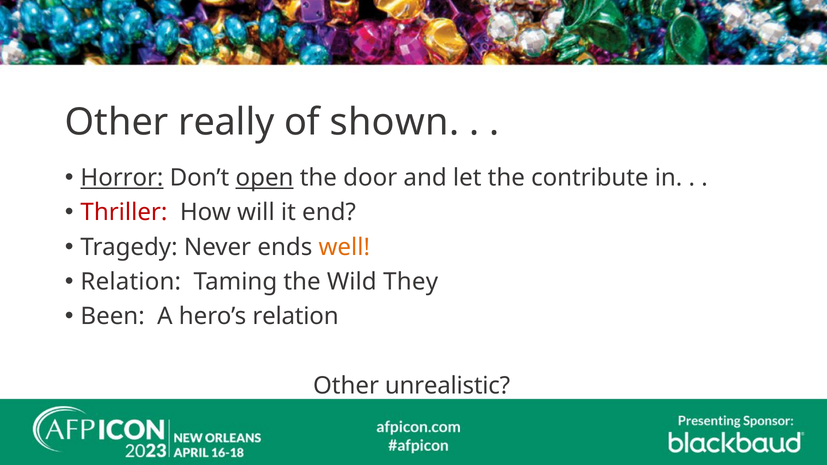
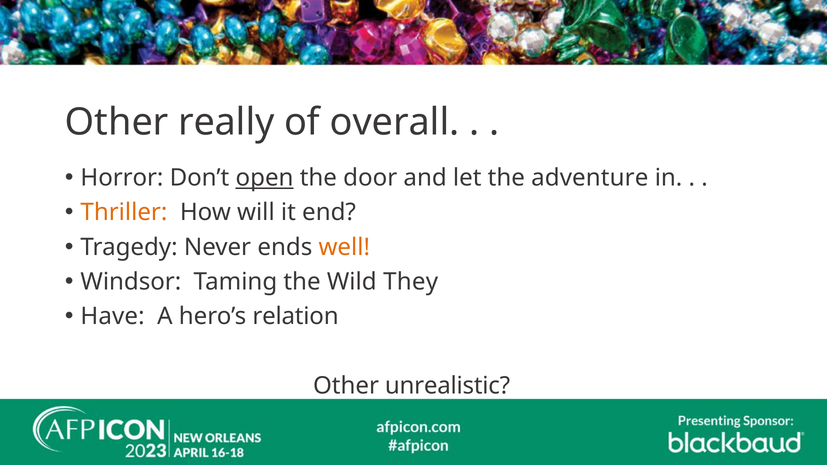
shown: shown -> overall (395, 122)
Horror underline: present -> none (122, 178)
contribute: contribute -> adventure (590, 178)
Thriller colour: red -> orange (124, 213)
Relation: Relation -> Windsor (131, 282)
Been: Been -> Have (113, 317)
